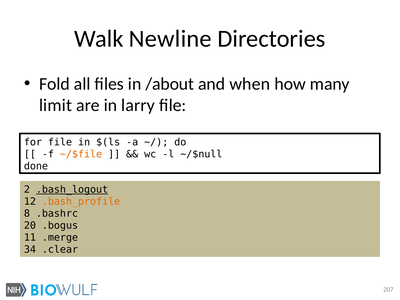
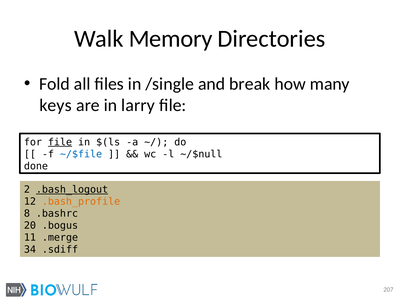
Newline: Newline -> Memory (171, 39)
/about: /about -> /single (170, 84)
when: when -> break (250, 84)
limit: limit -> keys (56, 105)
file underline: none -> present (60, 142)
~/$file colour: orange -> blue (81, 154)
.clear: .clear -> .sdiff (60, 250)
